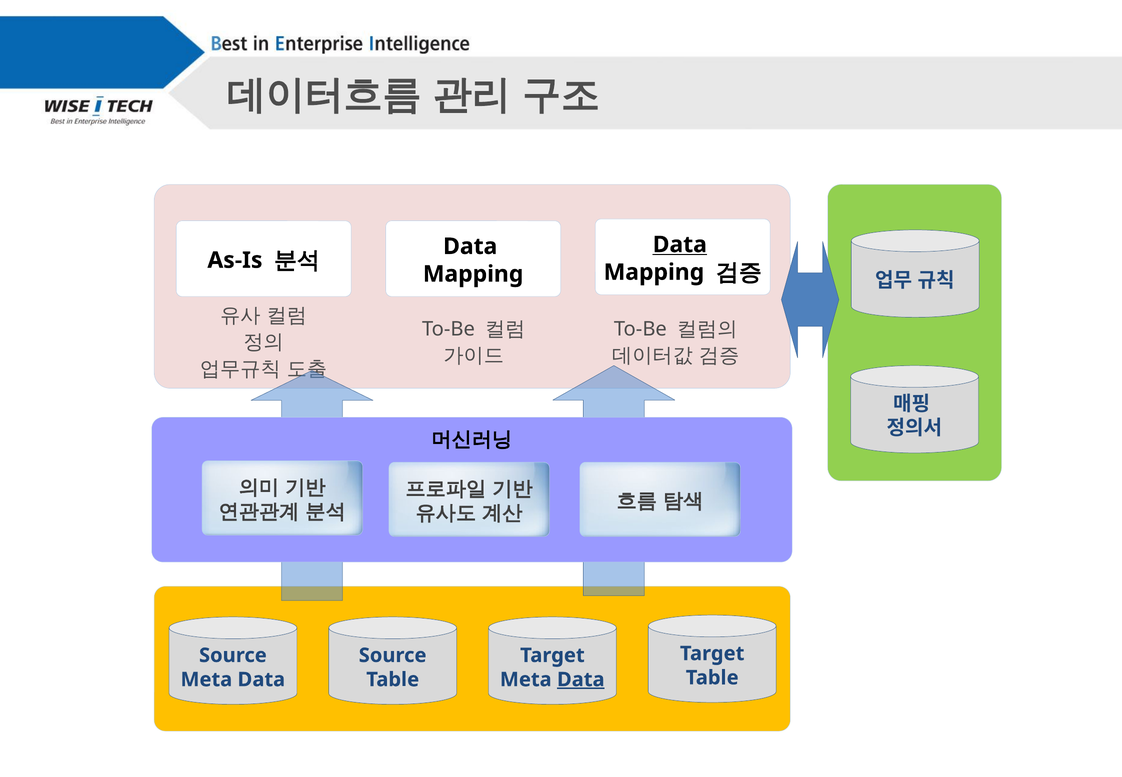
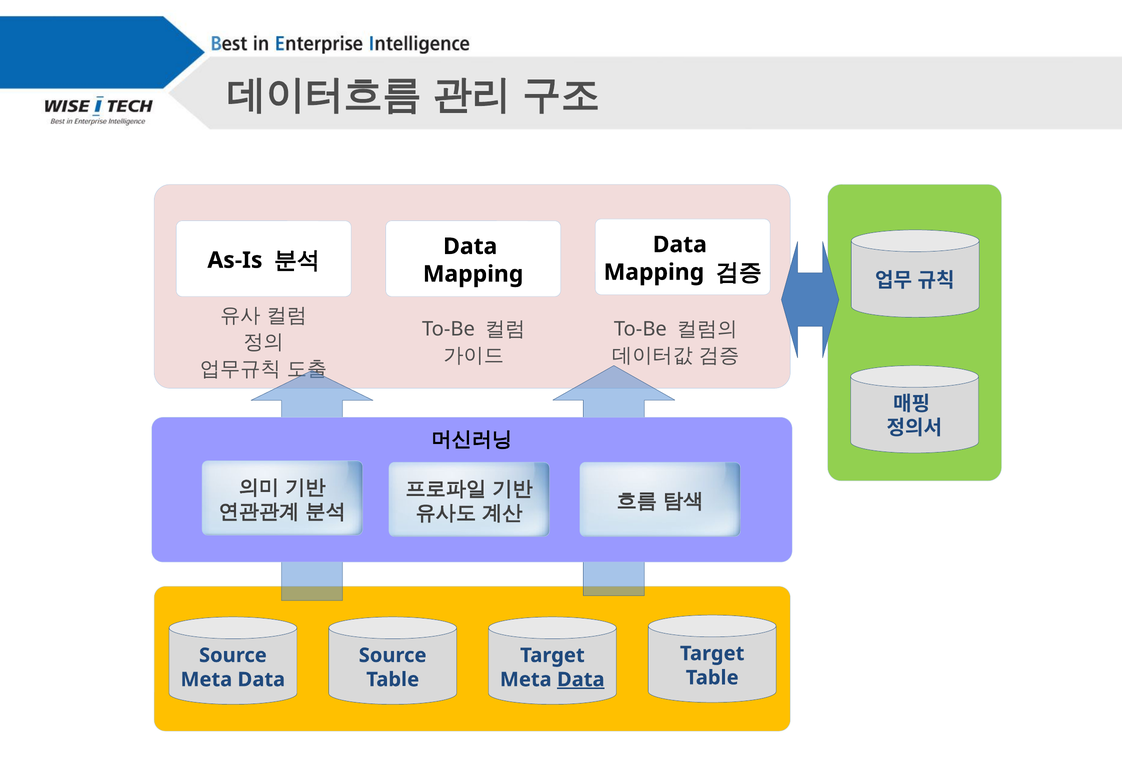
Data underline: present -> none (680, 245)
